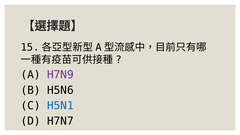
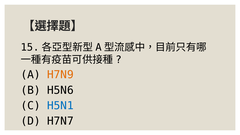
H7N9 colour: purple -> orange (60, 75)
